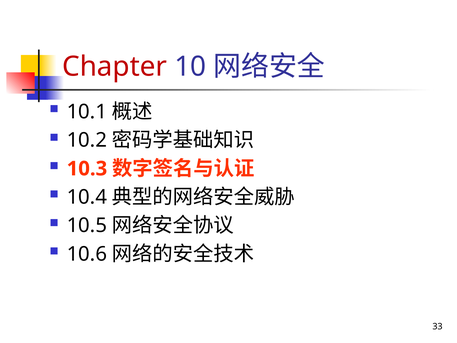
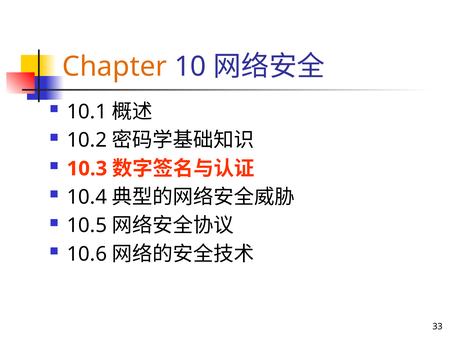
Chapter colour: red -> orange (115, 67)
